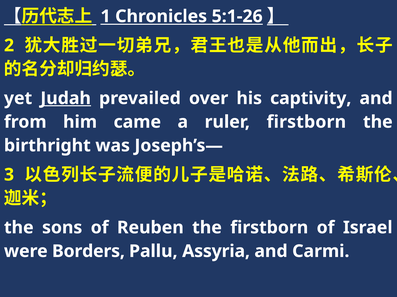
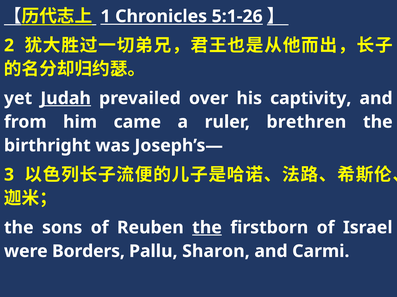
ruler firstborn: firstborn -> brethren (306, 122)
the underline: none -> present (207, 228)
Assyria: Assyria -> Sharon (216, 252)
